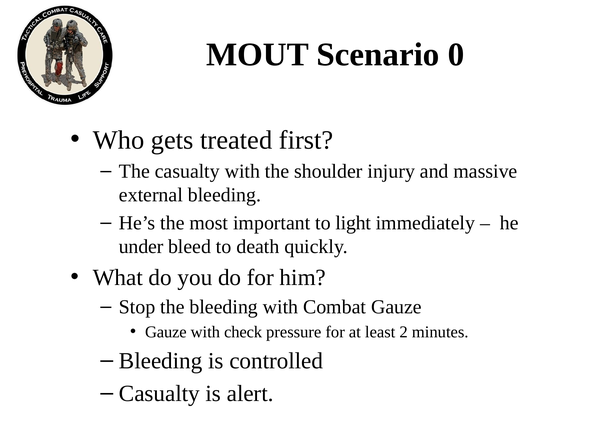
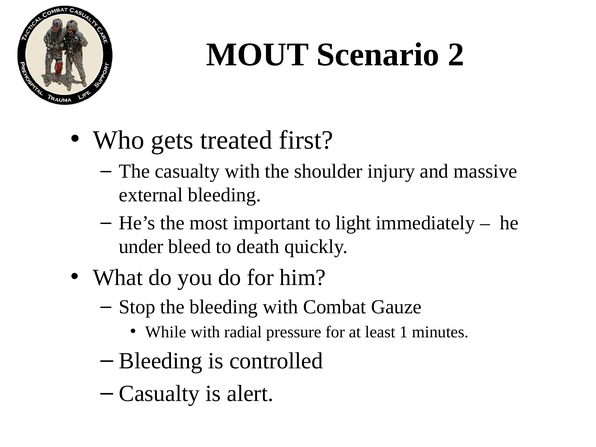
0: 0 -> 2 (456, 54)
Gauze: Gauze -> While (166, 332)
check: check -> radial (243, 332)
2: 2 -> 1 (404, 332)
